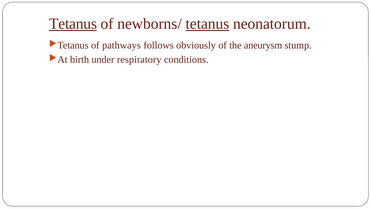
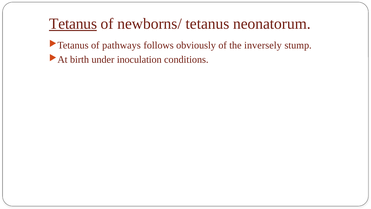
tetanus underline: present -> none (207, 24)
aneurysm: aneurysm -> inversely (263, 45)
respiratory: respiratory -> inoculation (139, 60)
